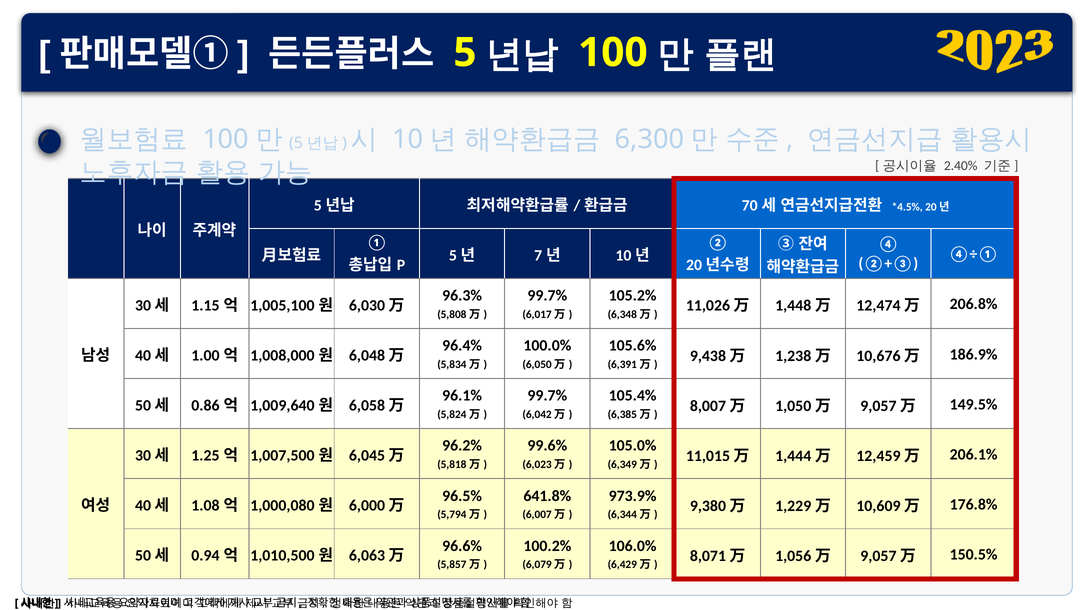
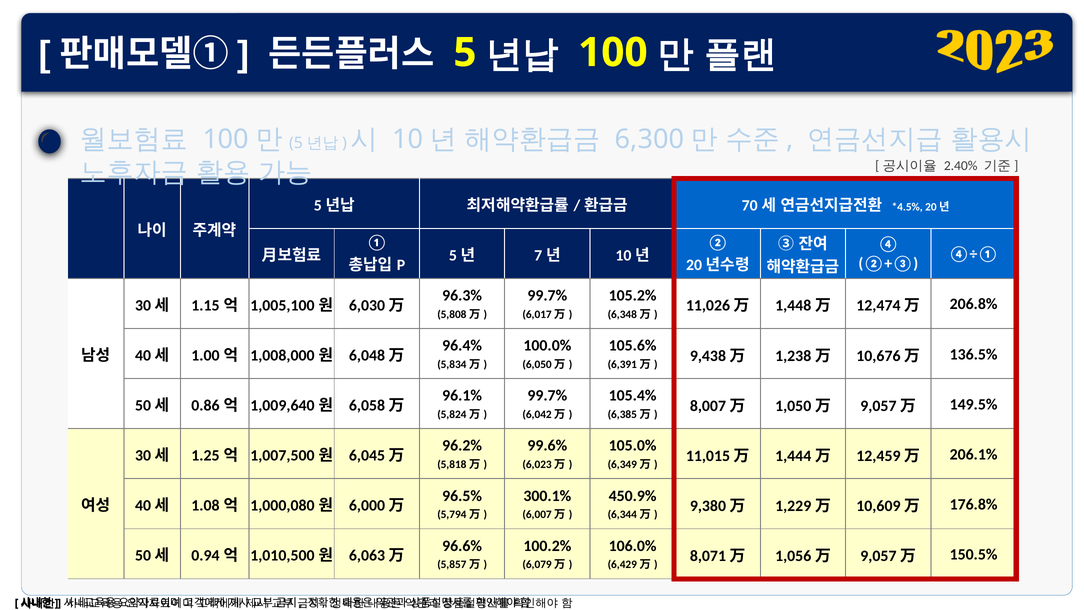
186.9%: 186.9% -> 136.5% (974, 354)
641.8%: 641.8% -> 300.1% (547, 496)
973.9%: 973.9% -> 450.9% (633, 496)
